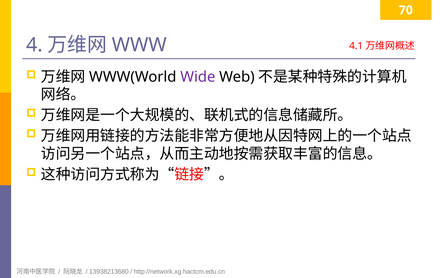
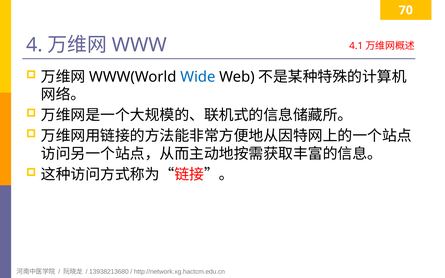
Wide colour: purple -> blue (198, 77)
